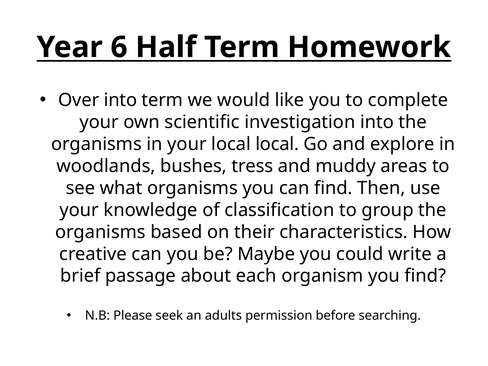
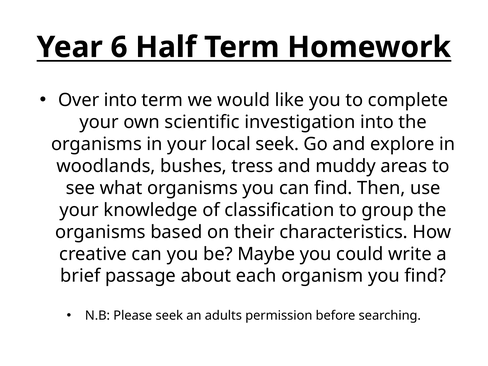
local local: local -> seek (277, 144)
